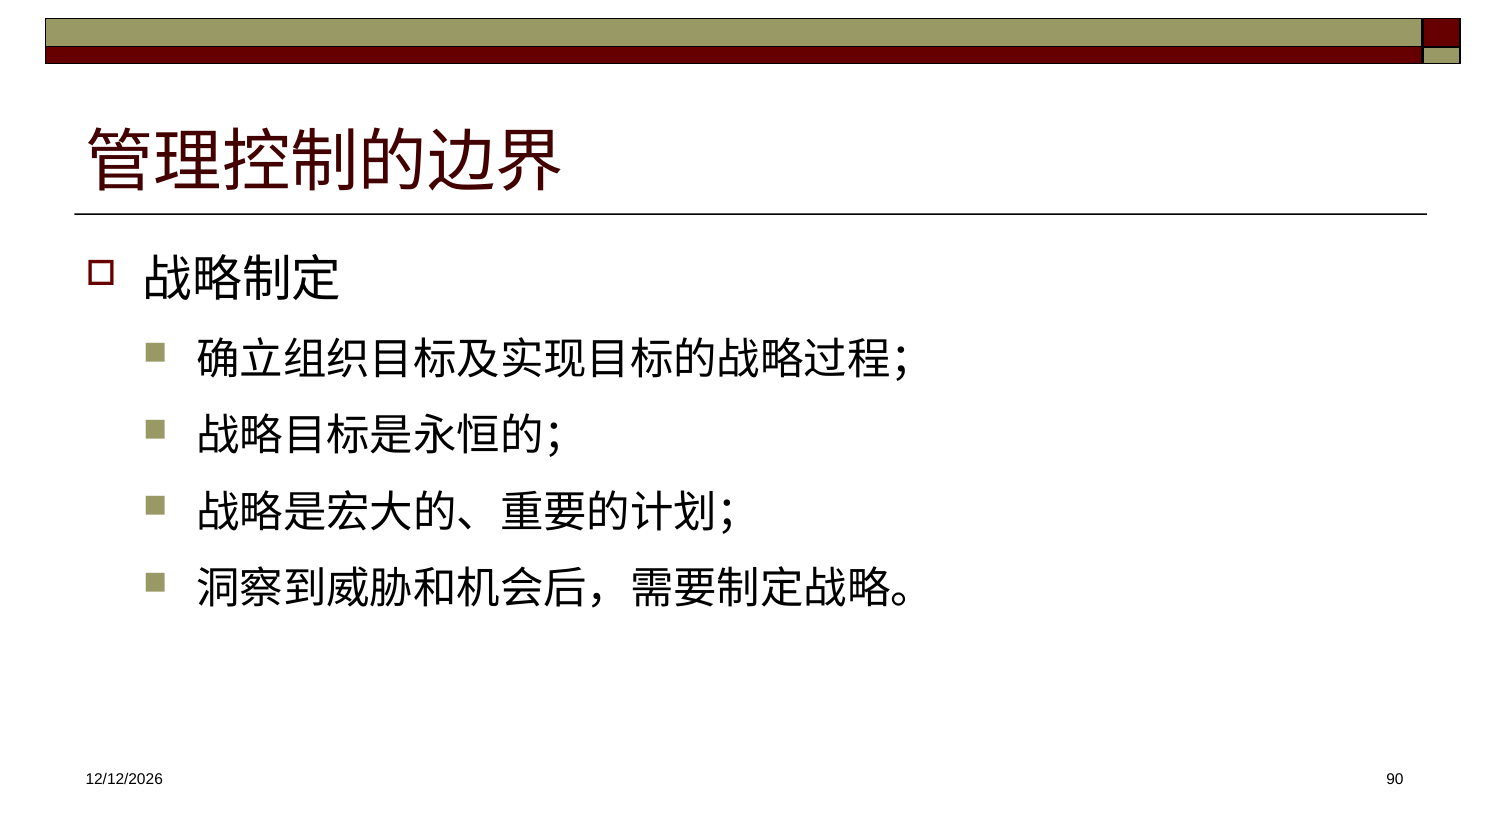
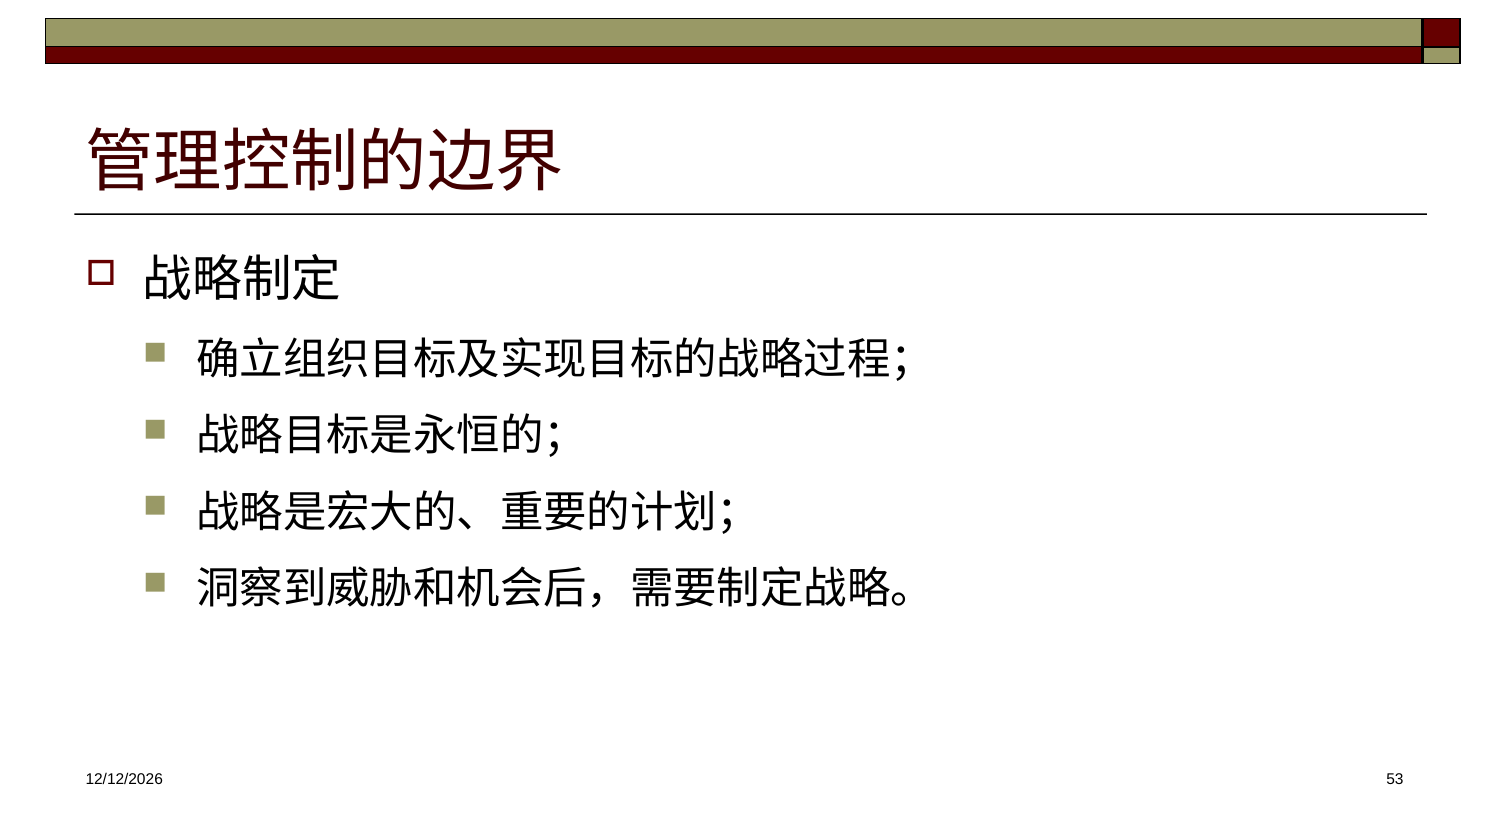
90: 90 -> 53 (1395, 779)
